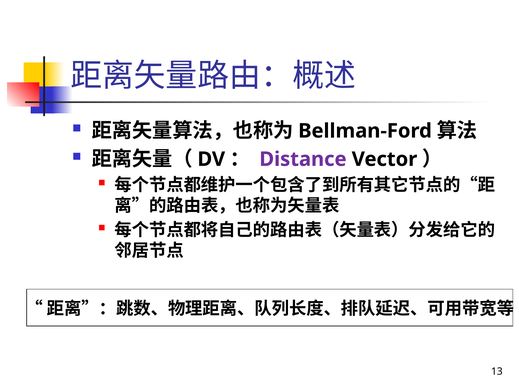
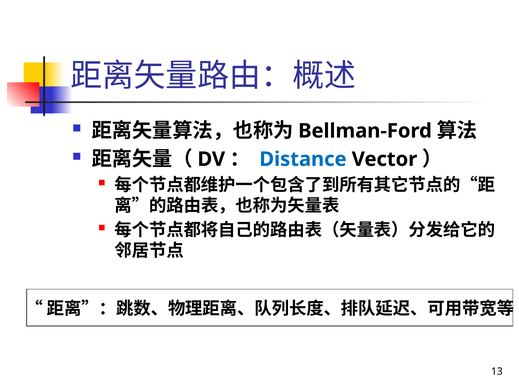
Distance colour: purple -> blue (303, 159)
